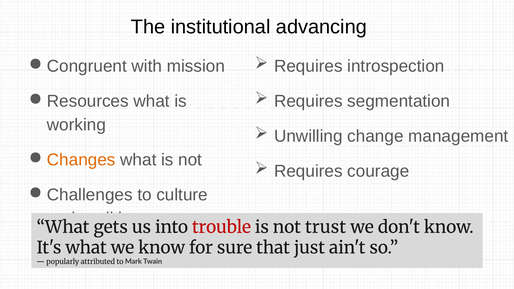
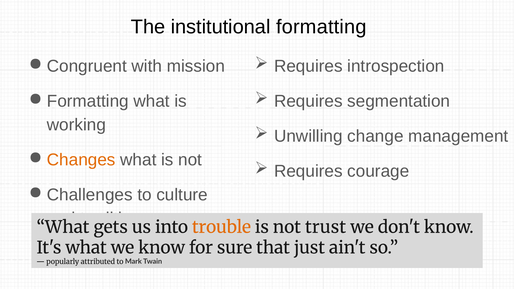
institutional advancing: advancing -> formatting (321, 27)
Resources: Resources -> Formatting (88, 101)
trouble colour: red -> orange (221, 227)
